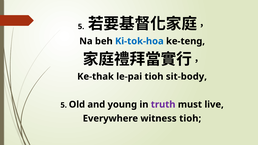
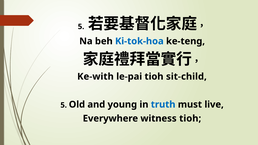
Ke-thak: Ke-thak -> Ke-with (95, 77)
sit-body: sit-body -> sit-child (186, 77)
truth colour: purple -> blue (163, 105)
